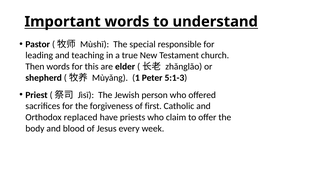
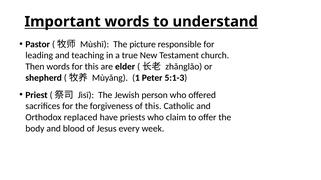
special: special -> picture (143, 44)
of first: first -> this (153, 106)
